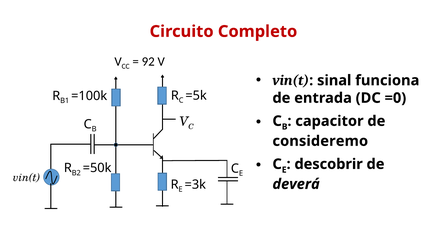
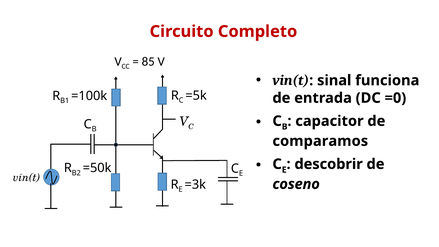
92: 92 -> 85 (148, 62)
consideremo: consideremo -> comparamos (320, 141)
deverá: deverá -> coseno (296, 184)
